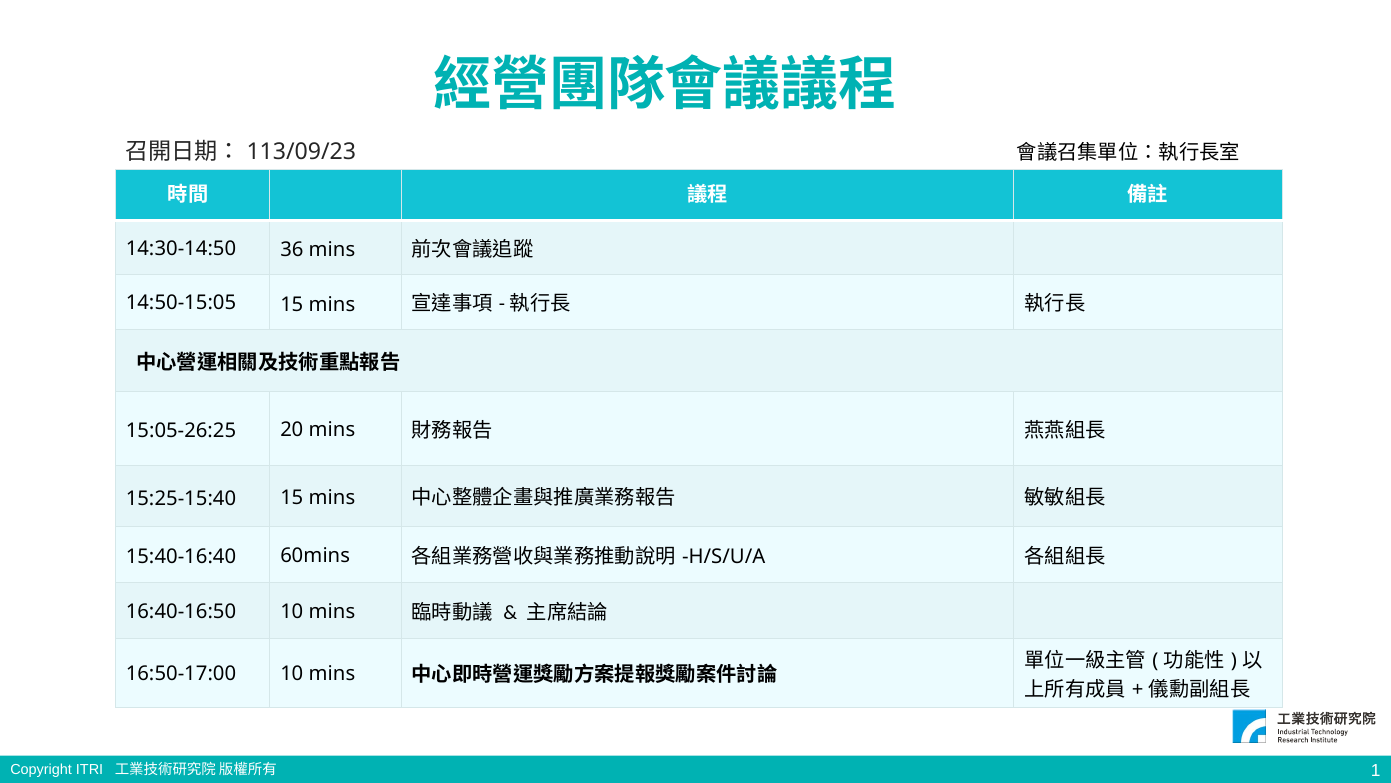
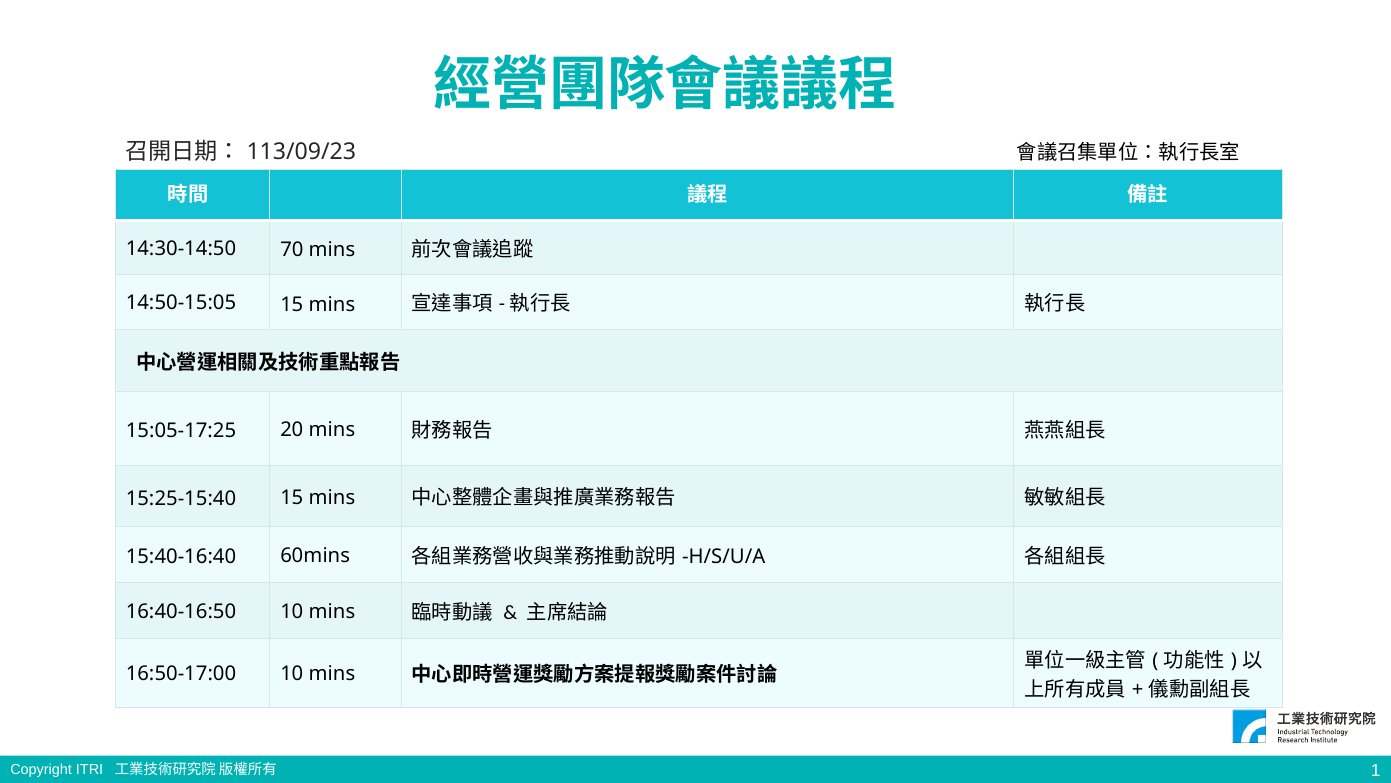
36: 36 -> 70 (292, 250)
15:05-26:25: 15:05-26:25 -> 15:05-17:25 (181, 431)
